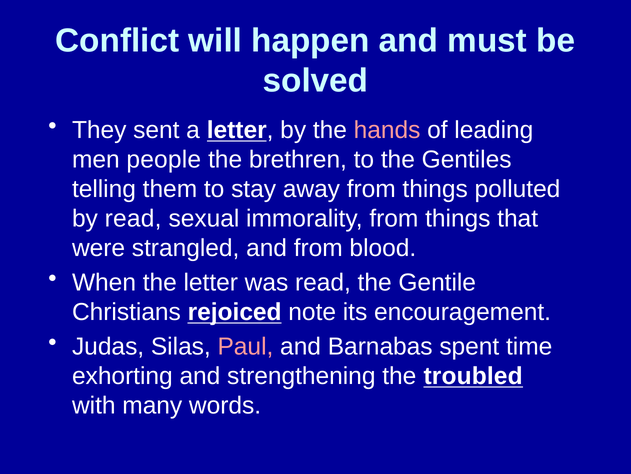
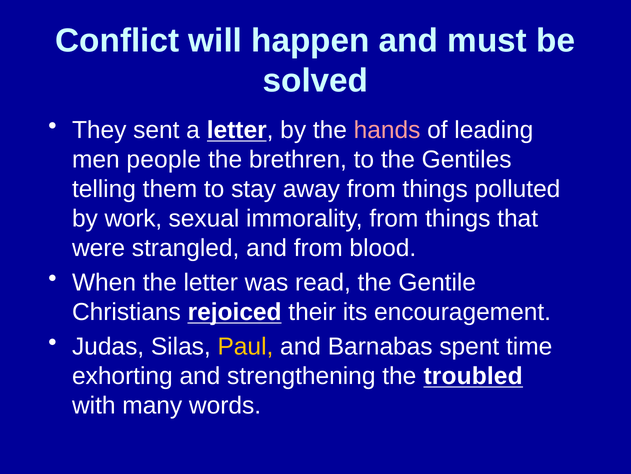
by read: read -> work (133, 218)
note: note -> their (312, 312)
Paul colour: pink -> yellow (245, 346)
